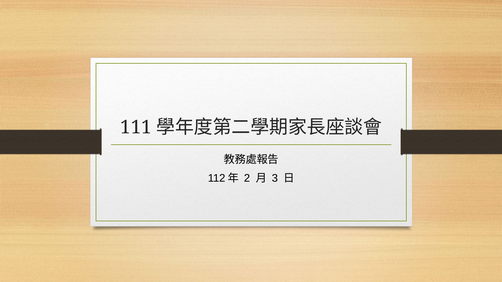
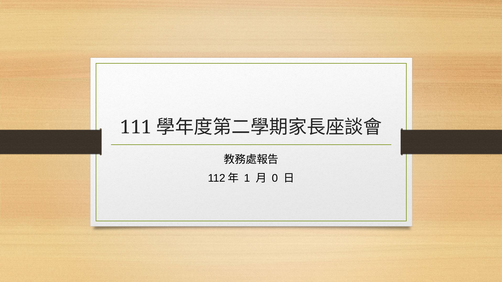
2: 2 -> 1 (247, 178)
3: 3 -> 0 (275, 178)
